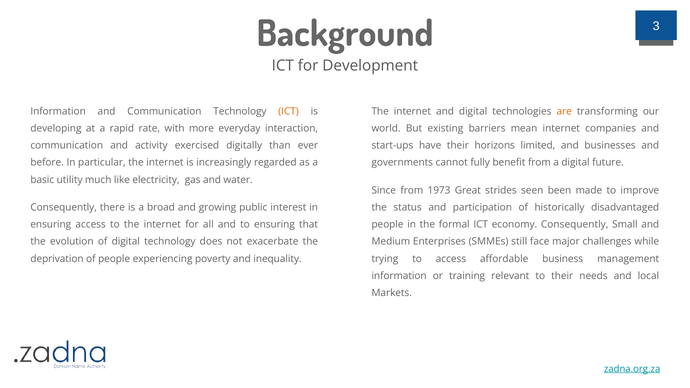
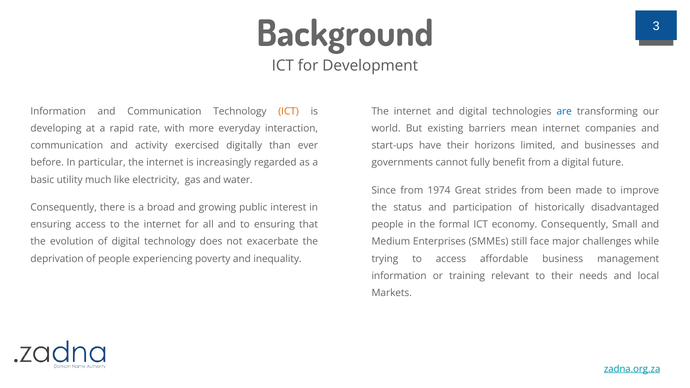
are colour: orange -> blue (564, 111)
1973: 1973 -> 1974 (439, 190)
strides seen: seen -> from (532, 190)
